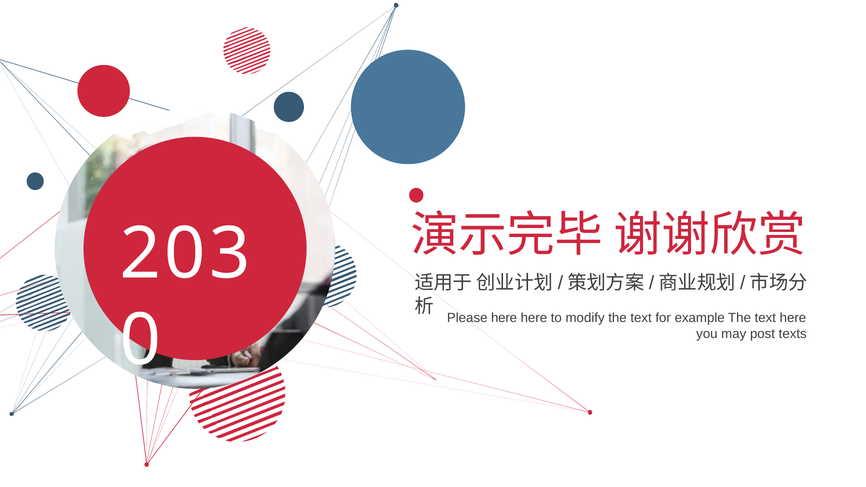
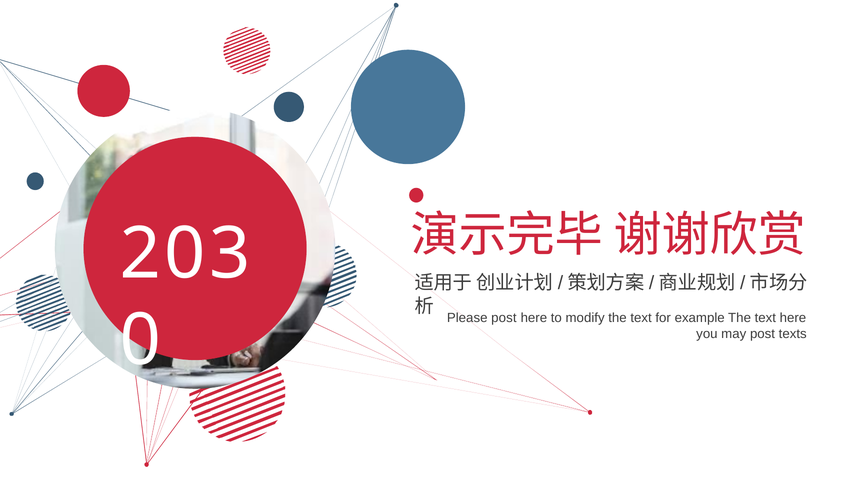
Please here: here -> post (504, 318)
